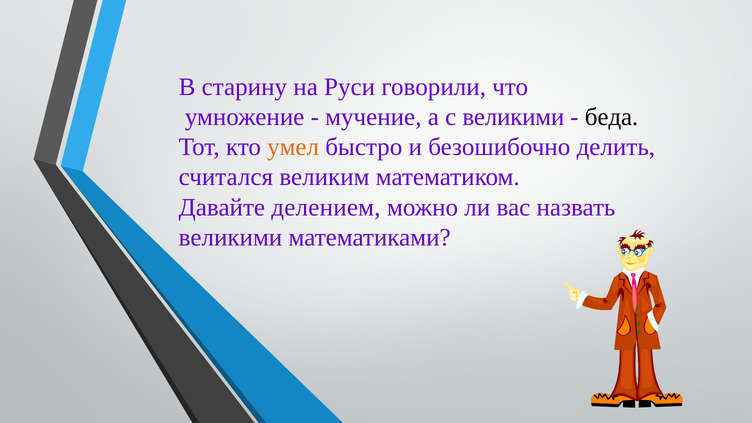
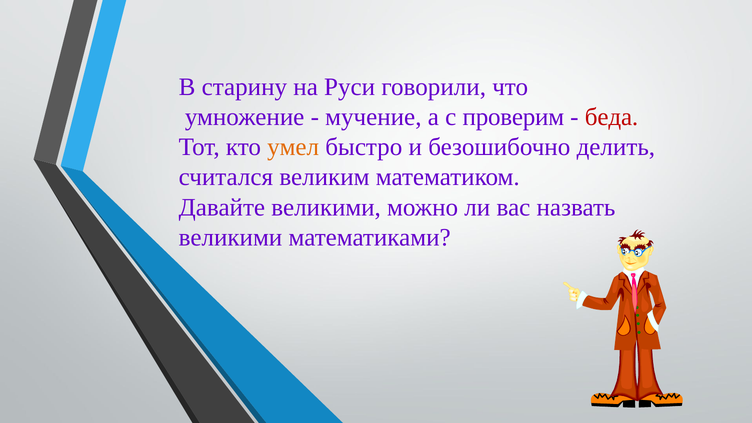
с великими: великими -> проверим (513, 117)
беда colour: black -> red (612, 117)
Давайте делением: делением -> великими (326, 207)
